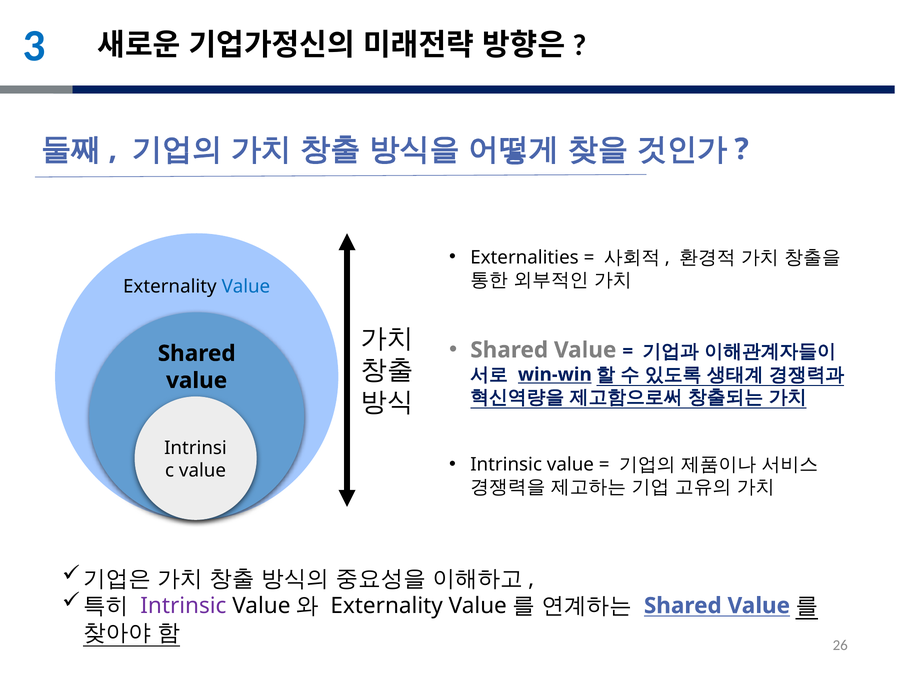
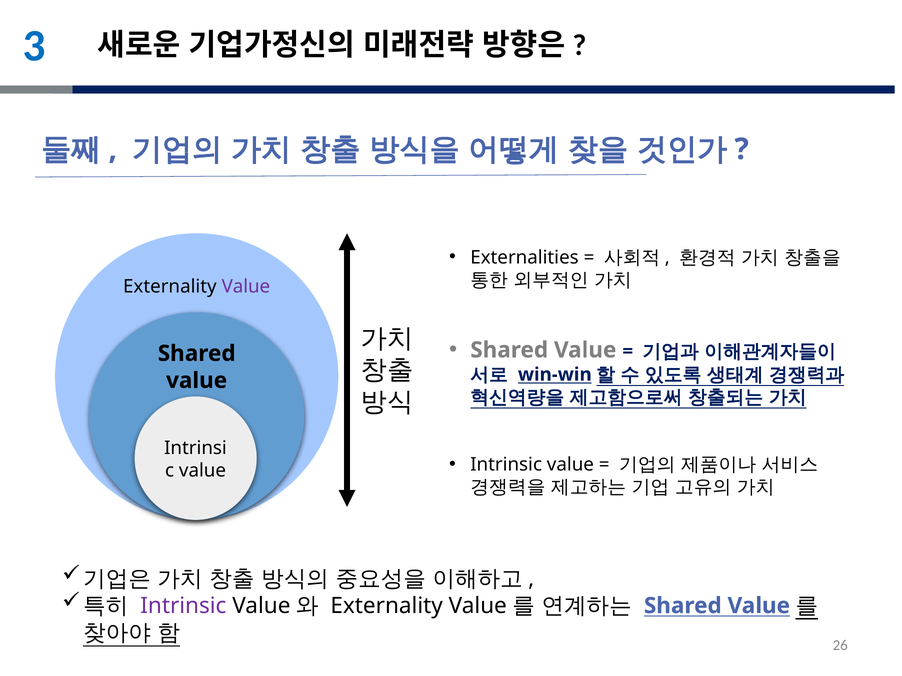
Value colour: blue -> purple (246, 287)
